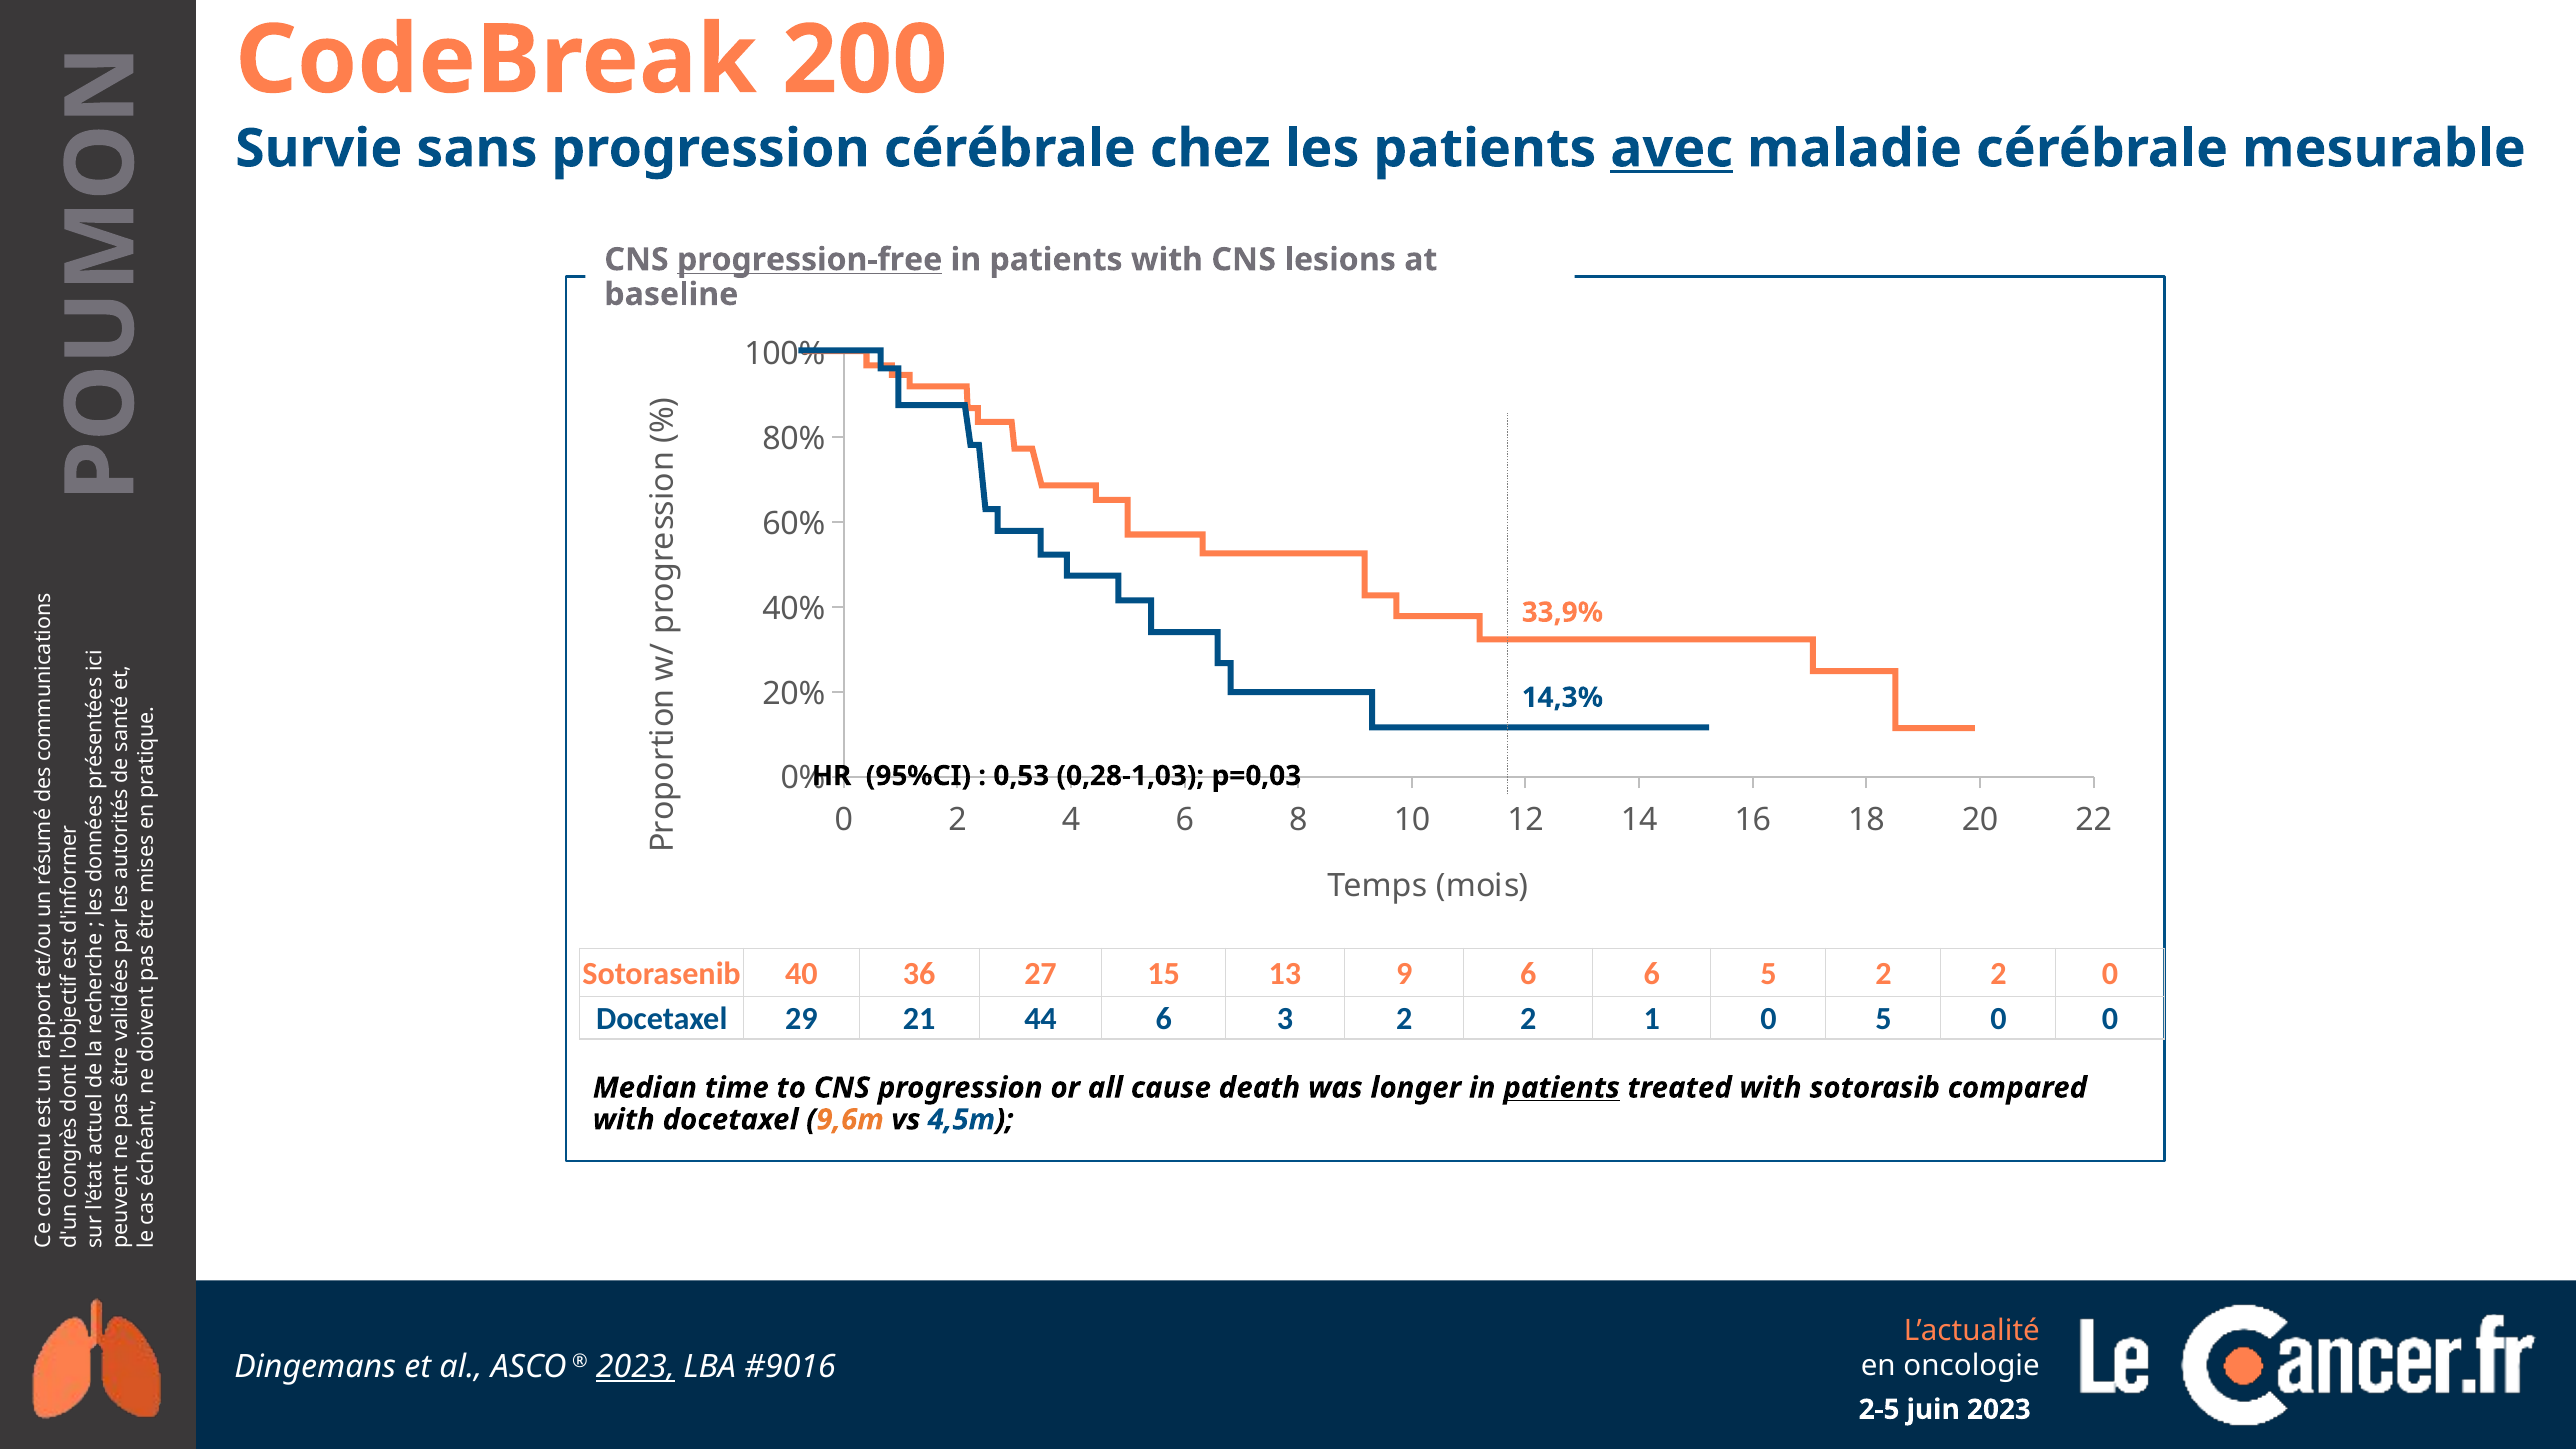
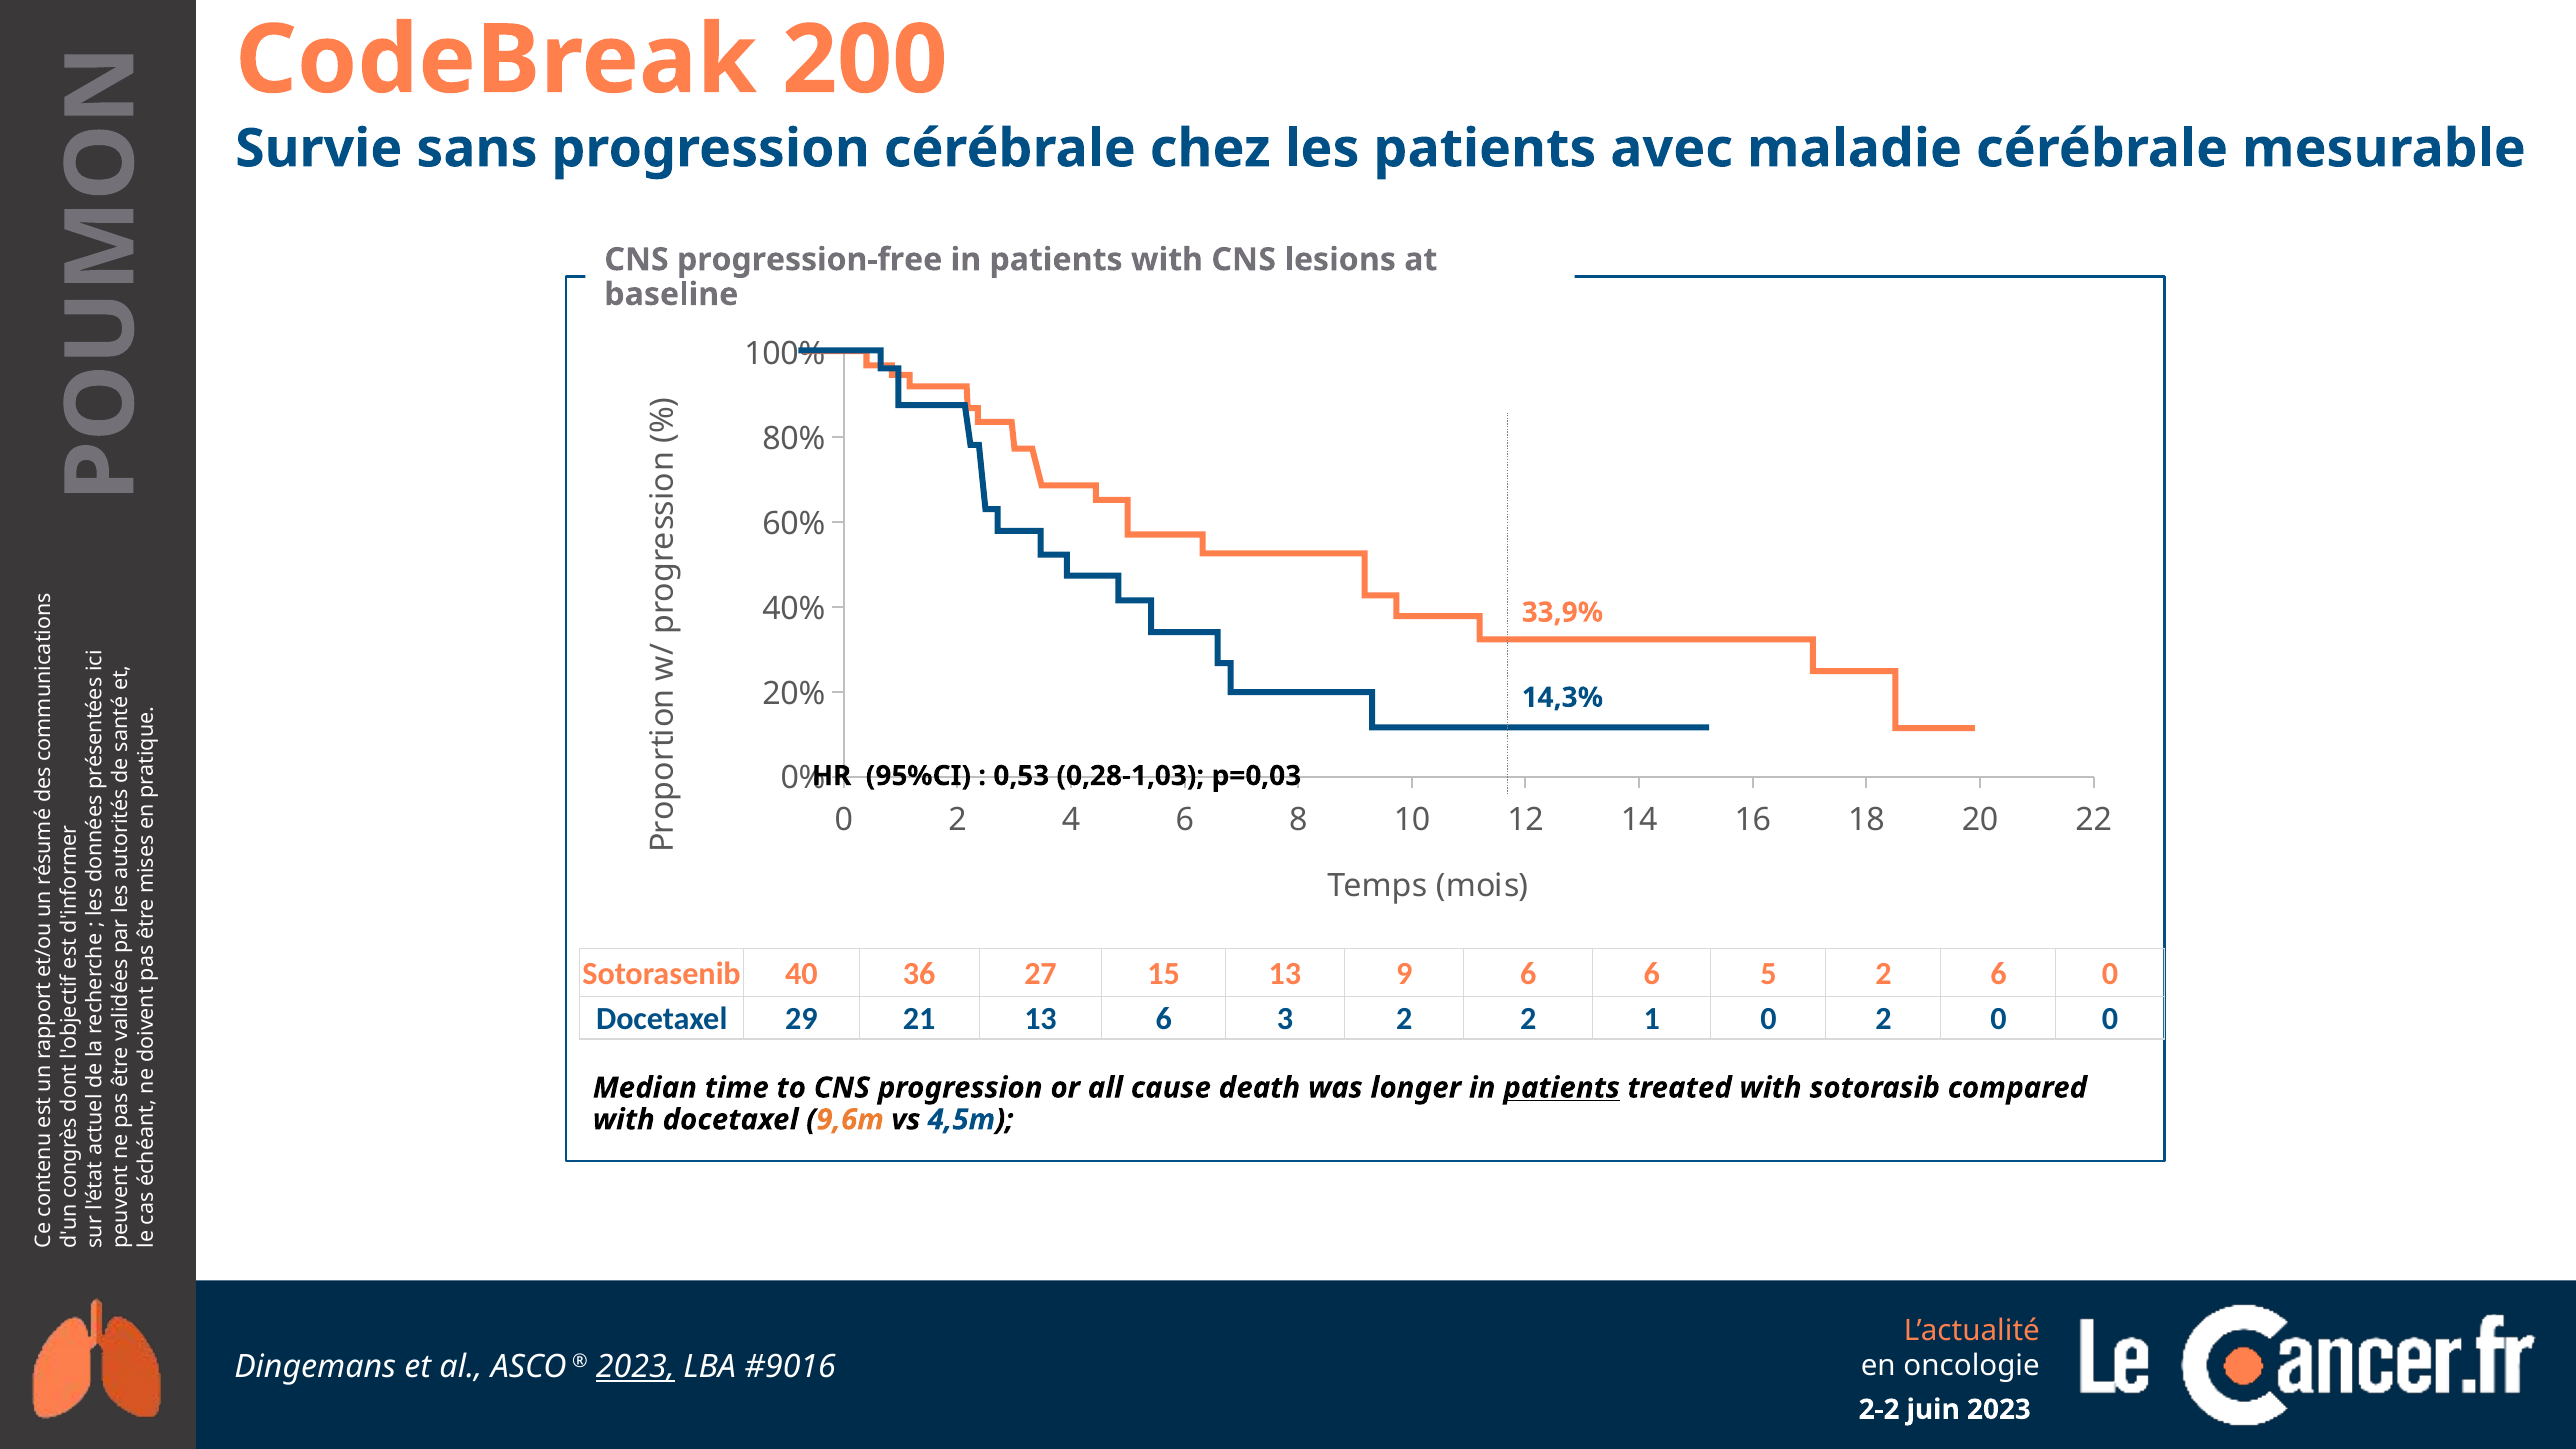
avec underline: present -> none (1672, 149)
progression-free underline: present -> none (810, 260)
5 2 2: 2 -> 6 (1998, 974)
21 44: 44 -> 13 (1040, 1019)
1 0 5: 5 -> 2 (1883, 1019)
2-5: 2-5 -> 2-2 (1879, 1410)
